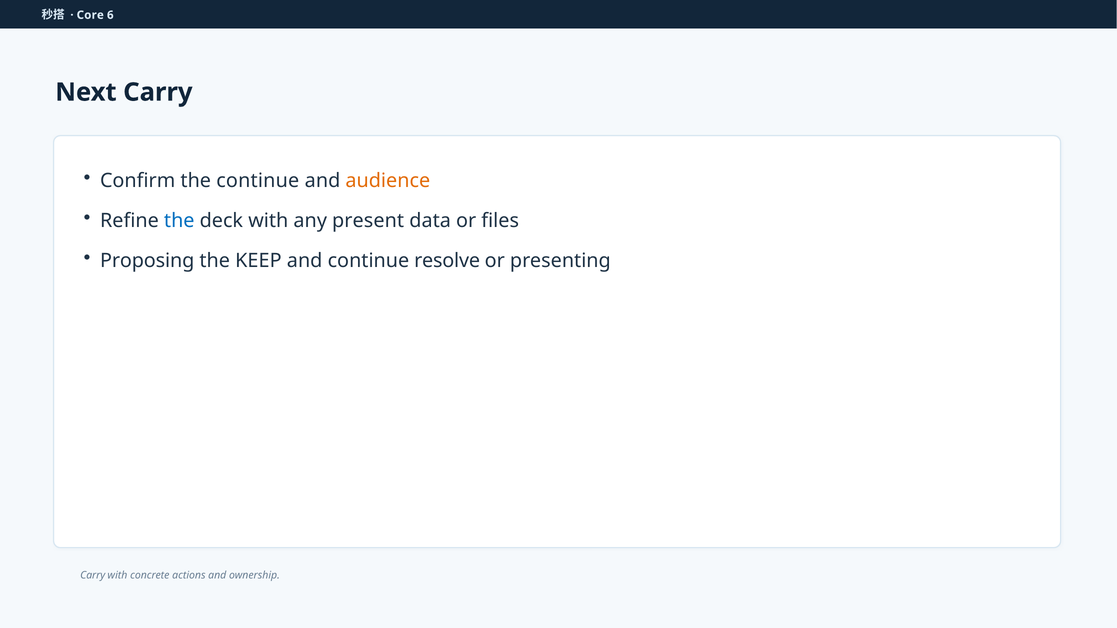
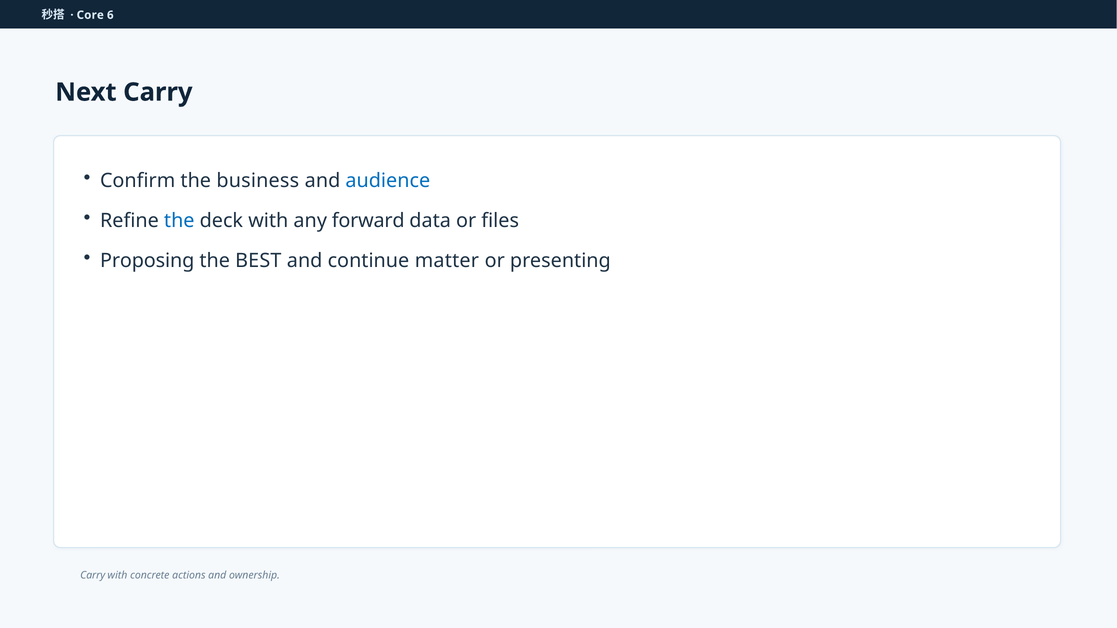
the continue: continue -> business (258, 181)
audience colour: orange -> blue (388, 181)
present: present -> forward (368, 221)
KEEP: KEEP -> BEST (258, 261)
resolve: resolve -> matter (447, 261)
